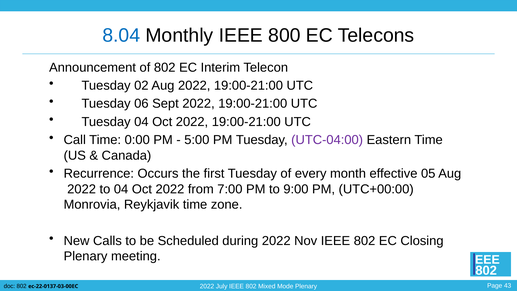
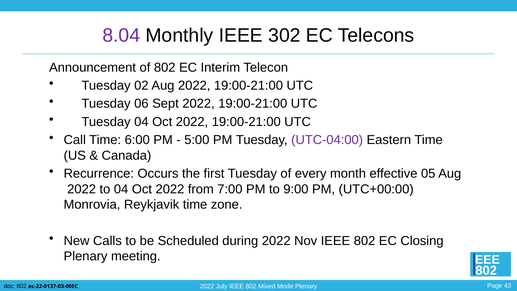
8.04 colour: blue -> purple (121, 35)
800: 800 -> 302 (284, 35)
0:00: 0:00 -> 6:00 (137, 140)
